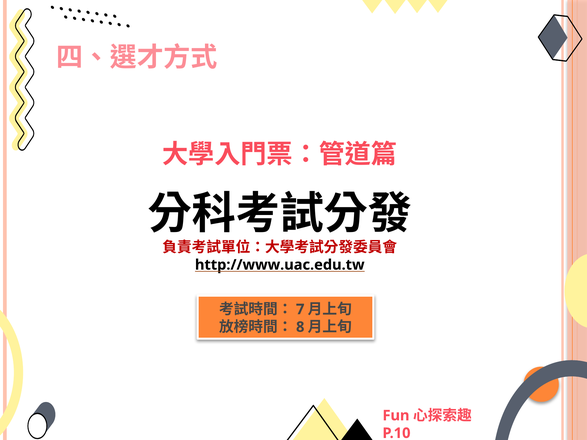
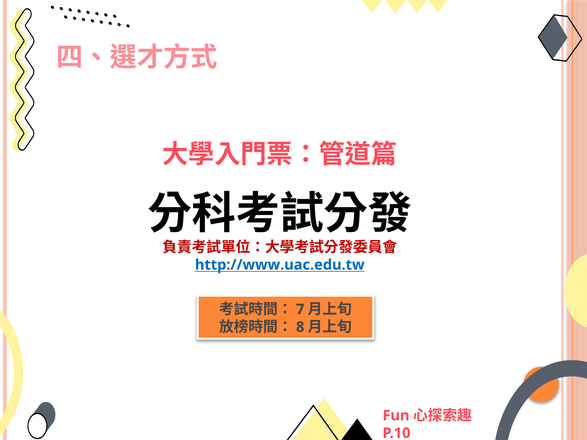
http://www.uac.edu.tw colour: black -> blue (280, 265)
